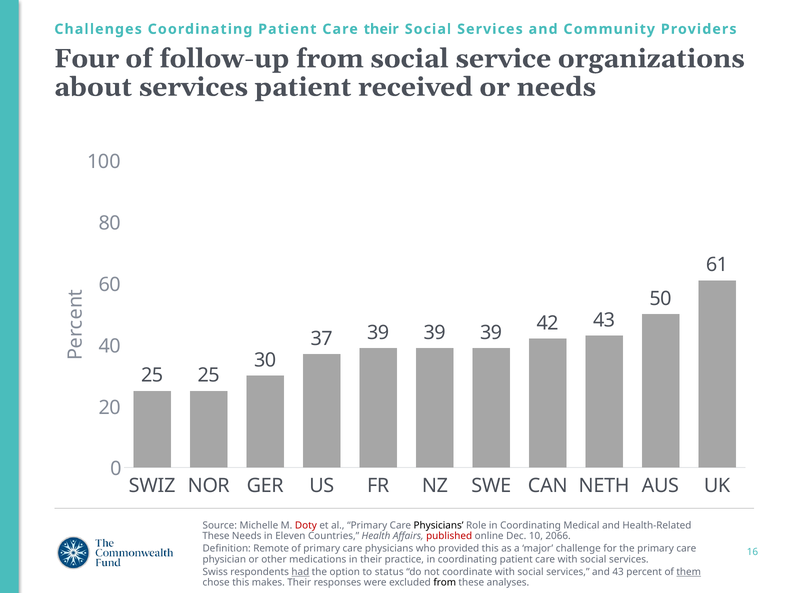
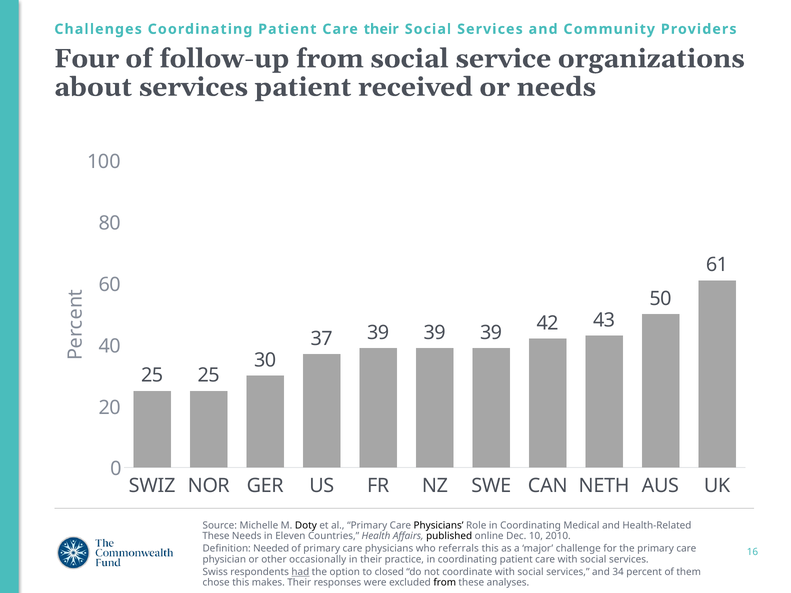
Doty colour: red -> black (306, 526)
published colour: red -> black (449, 536)
2066: 2066 -> 2010 (558, 536)
Remote: Remote -> Needed (271, 549)
provided: provided -> referrals (459, 549)
medications: medications -> occasionally (318, 560)
status: status -> closed (389, 572)
and 43: 43 -> 34 (618, 572)
them underline: present -> none (689, 572)
